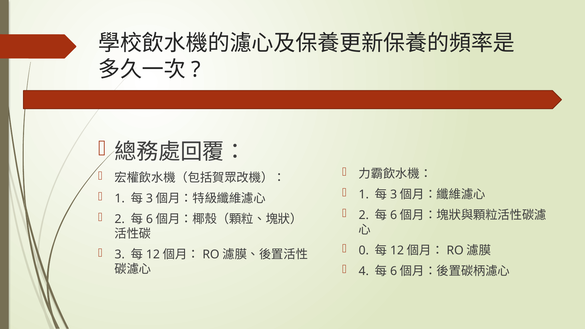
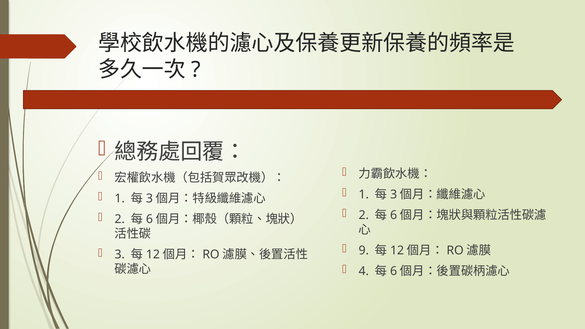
0: 0 -> 9 (364, 251)
